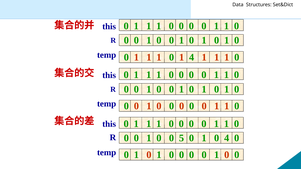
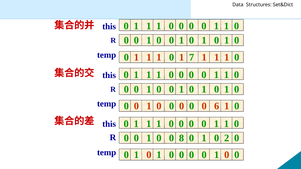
1 4: 4 -> 7 (192, 57)
1: 1 -> 6 (217, 106)
5: 5 -> 8 (181, 138)
0 4: 4 -> 2 (227, 138)
